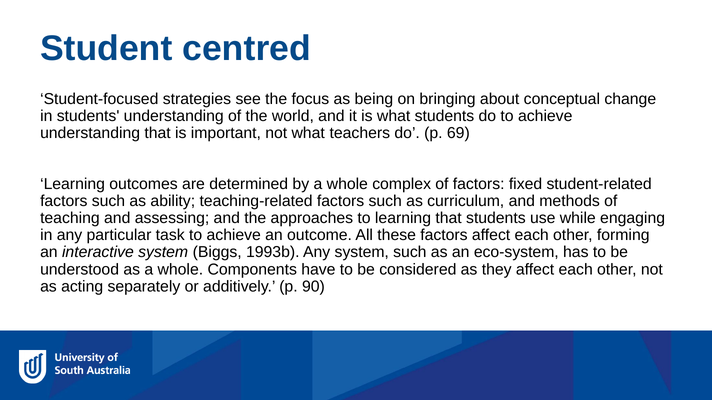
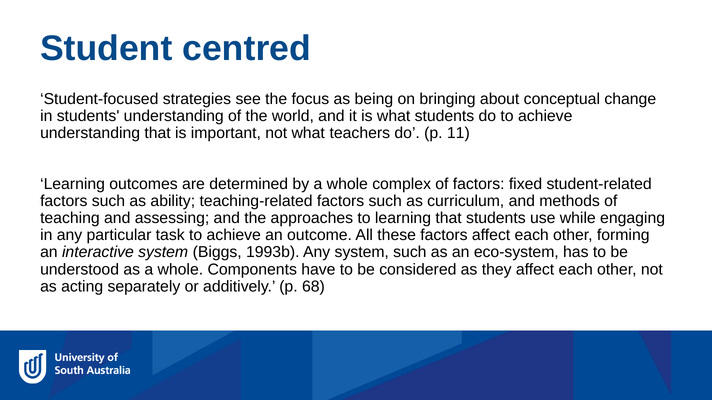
69: 69 -> 11 (458, 133)
90: 90 -> 68 (313, 287)
